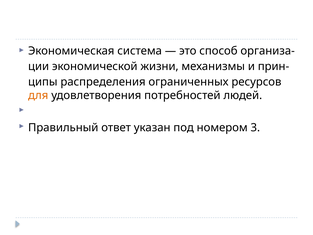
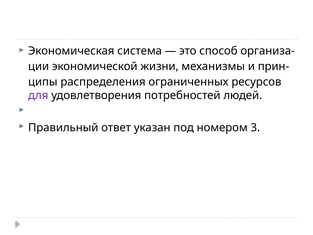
для colour: orange -> purple (38, 95)
